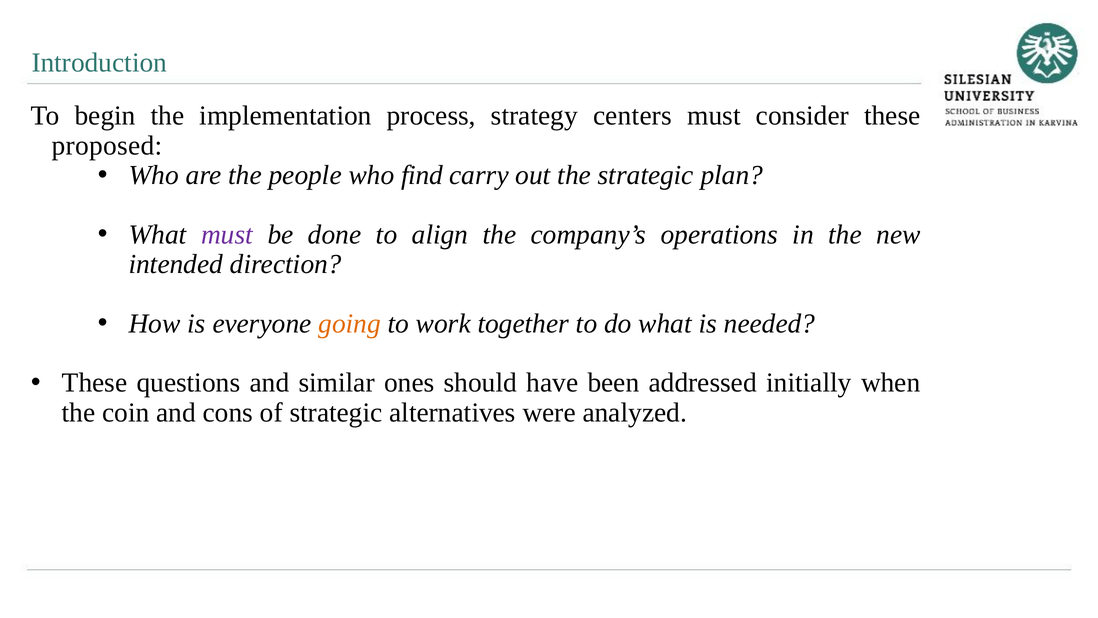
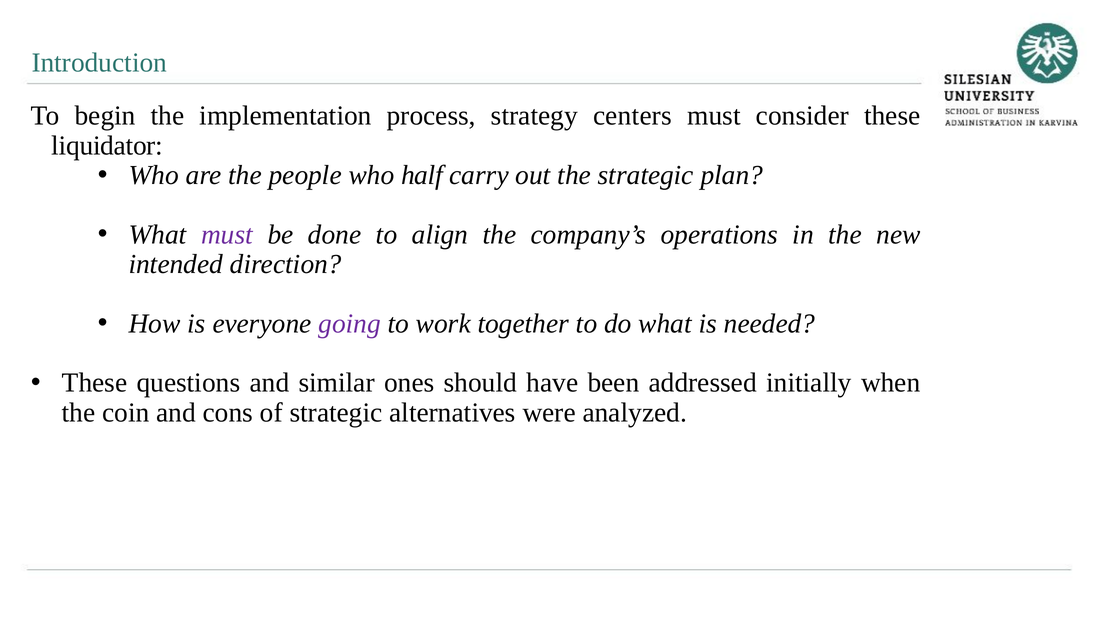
proposed: proposed -> liquidator (107, 145)
find: find -> half (422, 175)
going colour: orange -> purple (350, 323)
